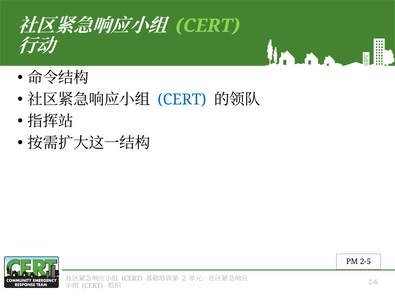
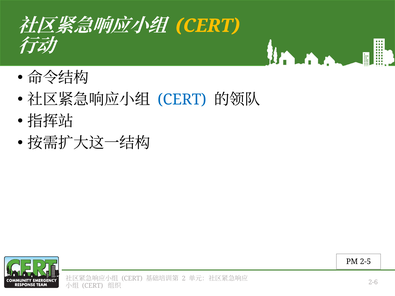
CERT colour: light green -> yellow (208, 26)
